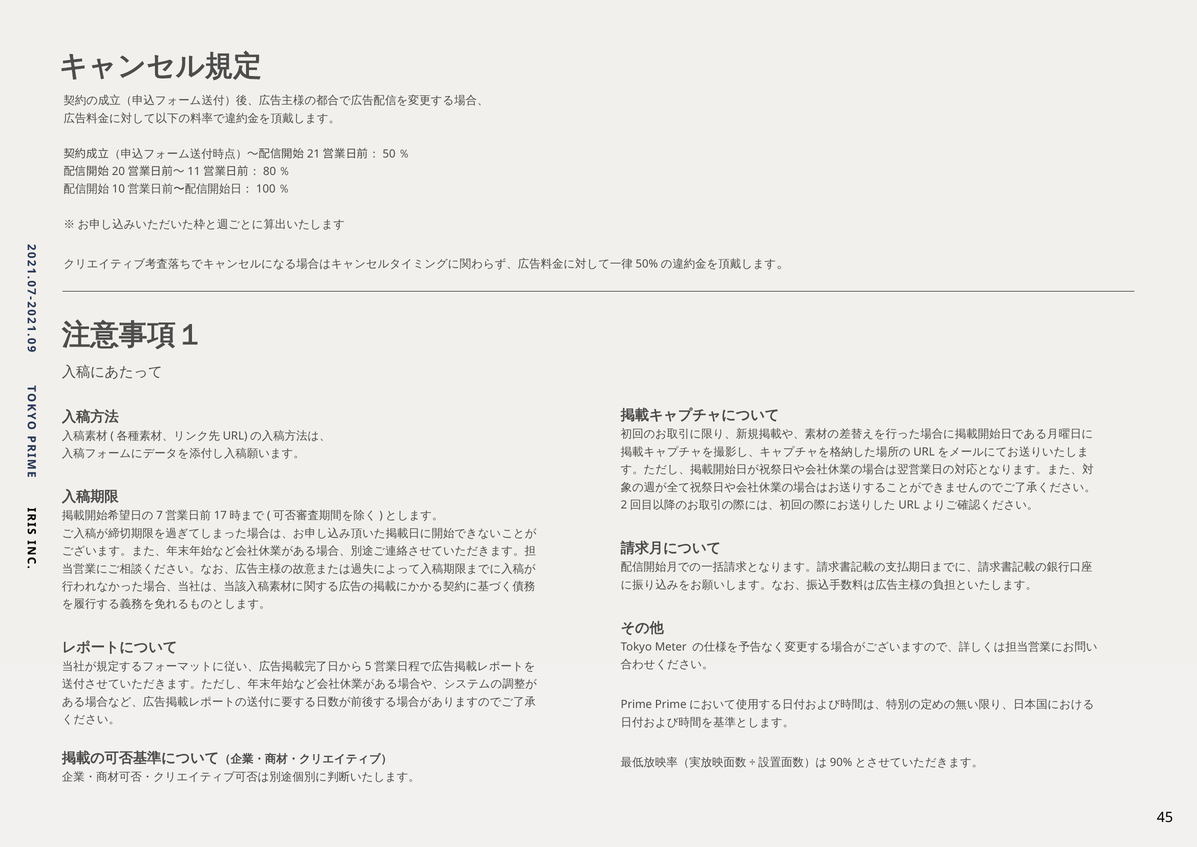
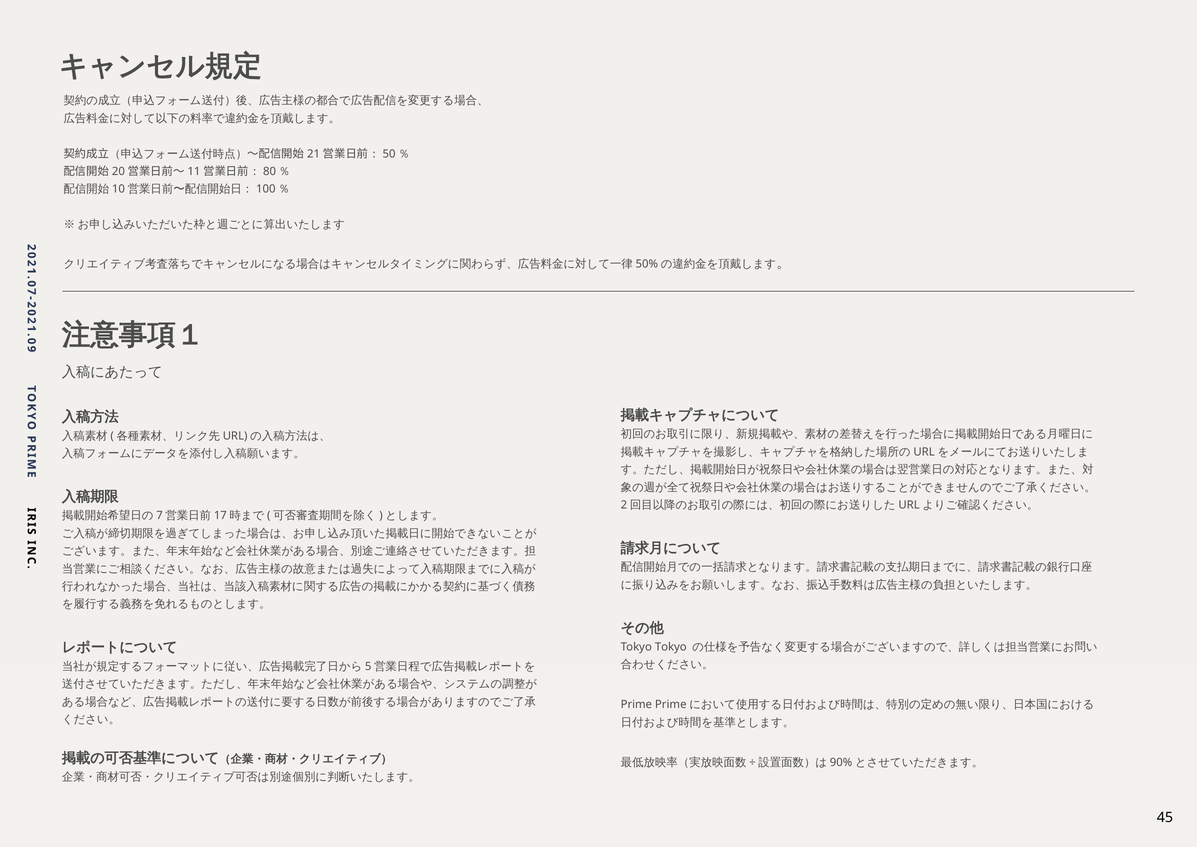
Tokyo Meter: Meter -> Tokyo (671, 647)
